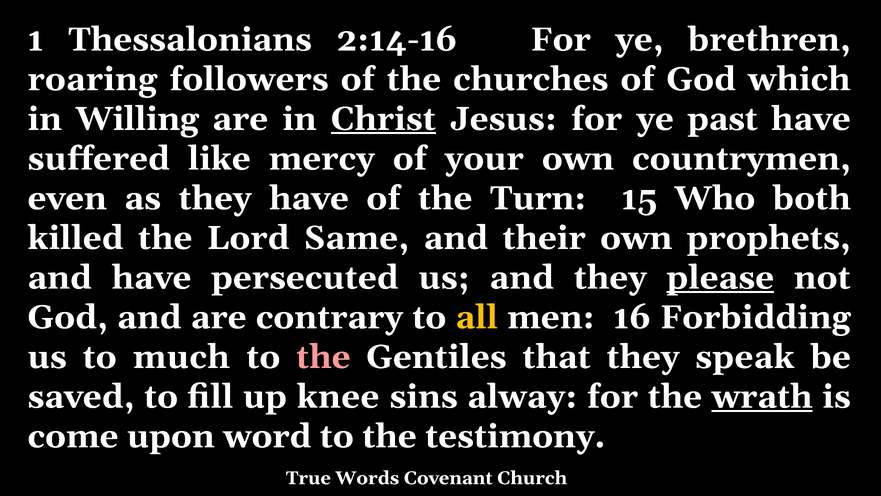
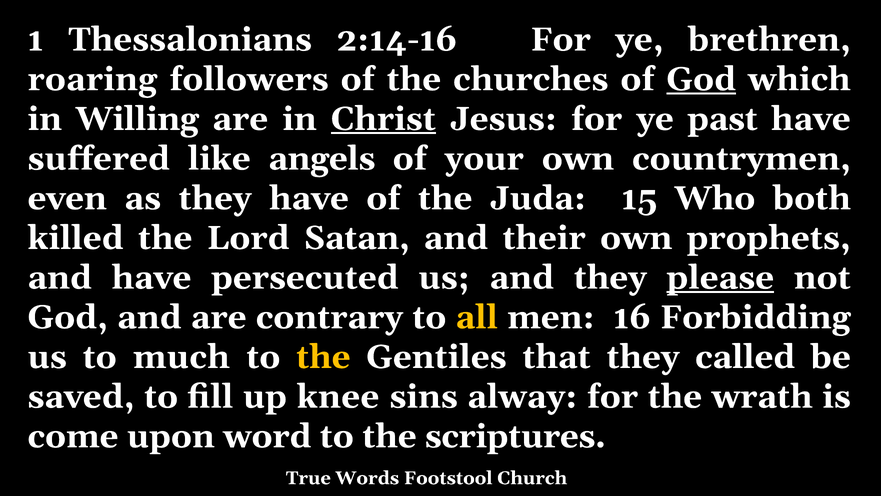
God underline: none -> present (701, 79)
mercy: mercy -> angels (322, 159)
Turn: Turn -> Juda (538, 198)
Same: Same -> Satan (357, 238)
the colour: pink -> yellow (323, 357)
speak: speak -> called (745, 357)
wrath underline: present -> none (762, 396)
testimony: testimony -> scriptures (515, 436)
Covenant: Covenant -> Footstool (448, 478)
